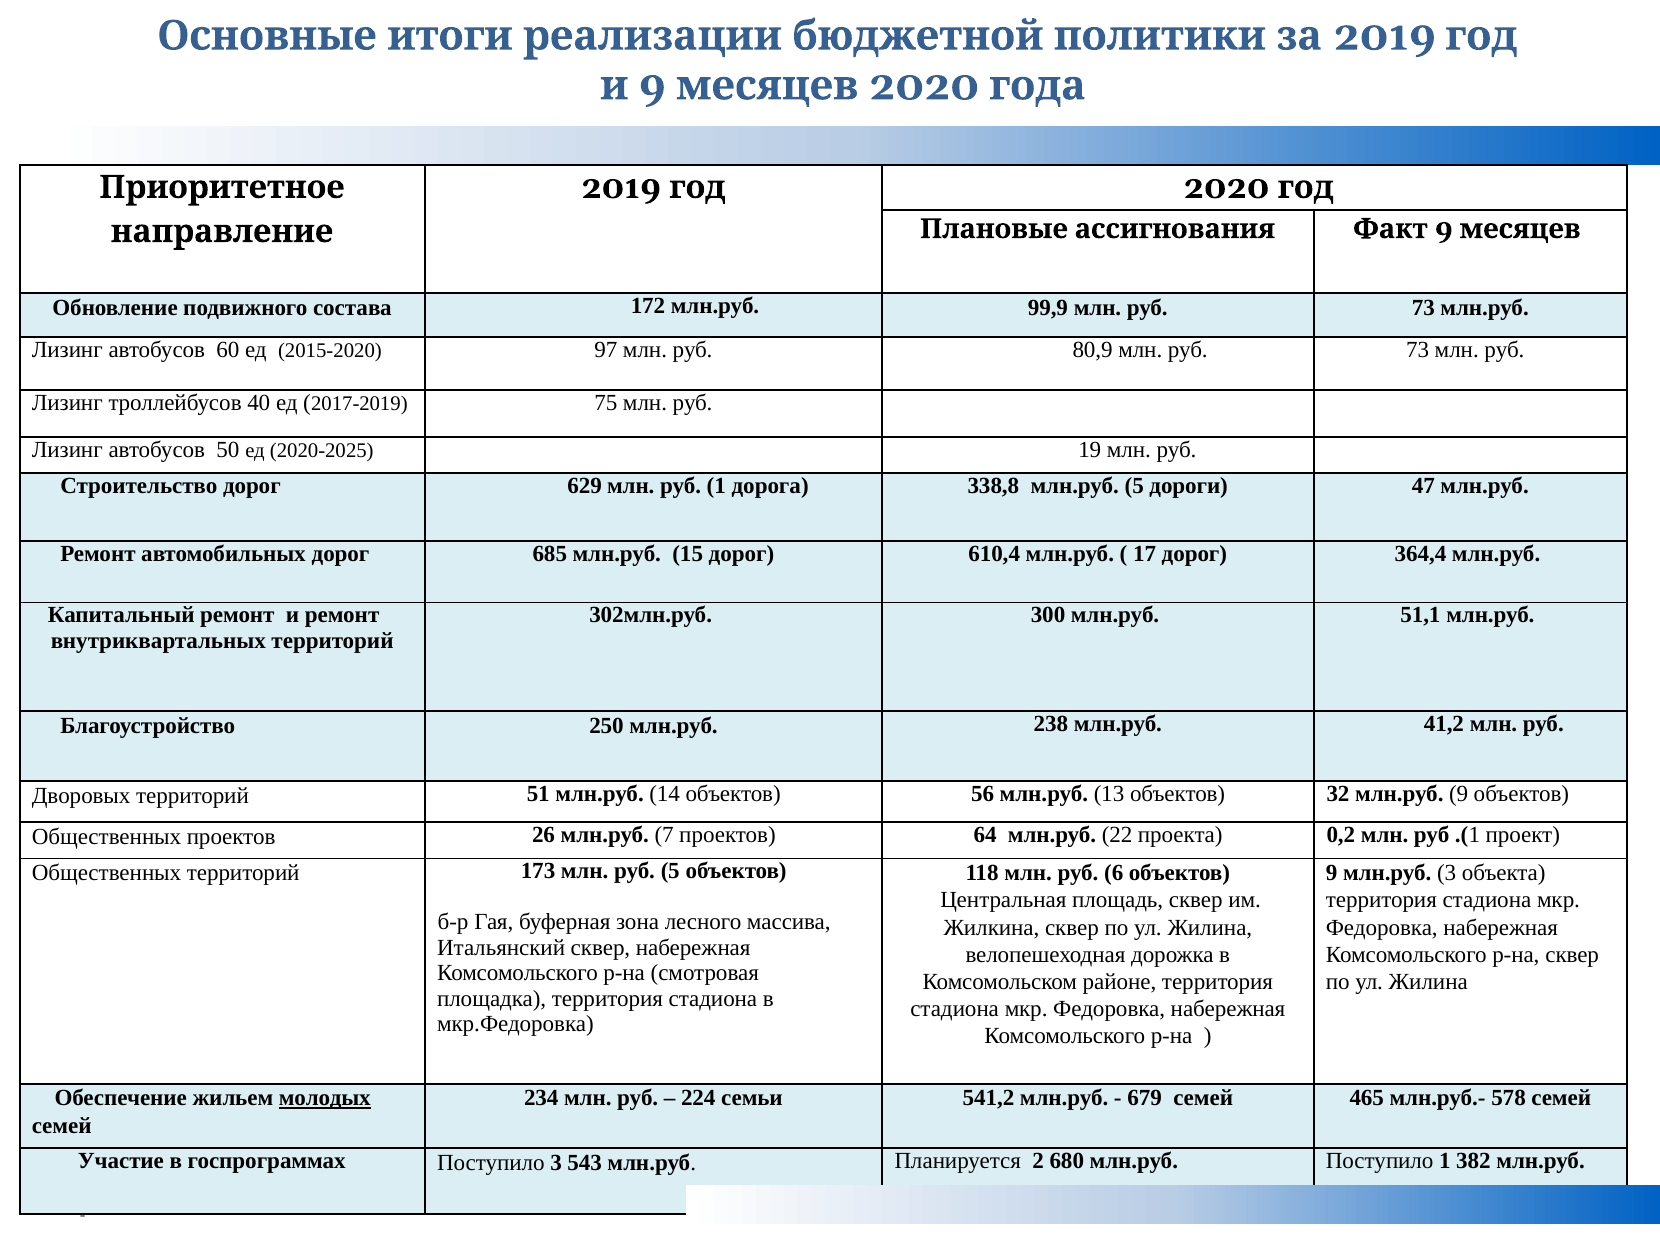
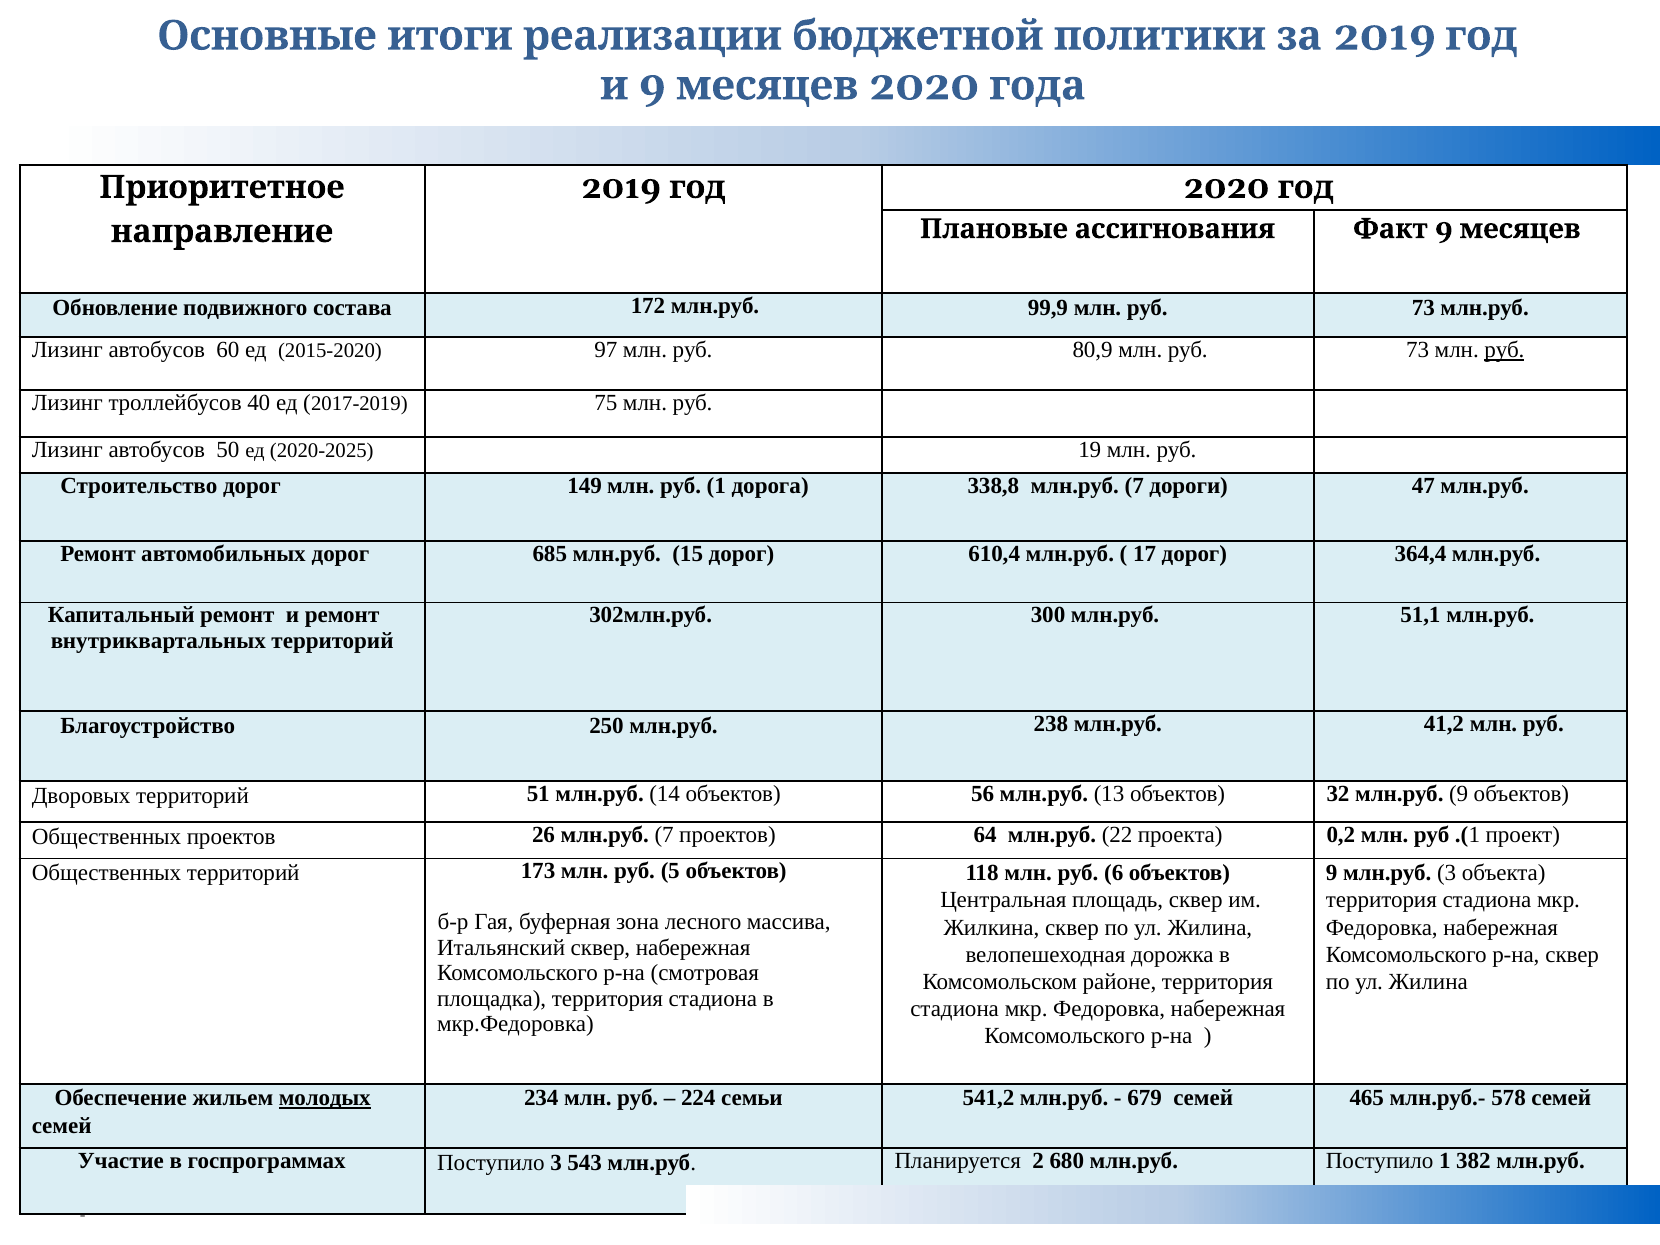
руб underline: none -> present (1504, 350)
629: 629 -> 149 (585, 486)
338,8 млн.руб 5: 5 -> 7 (1134, 486)
